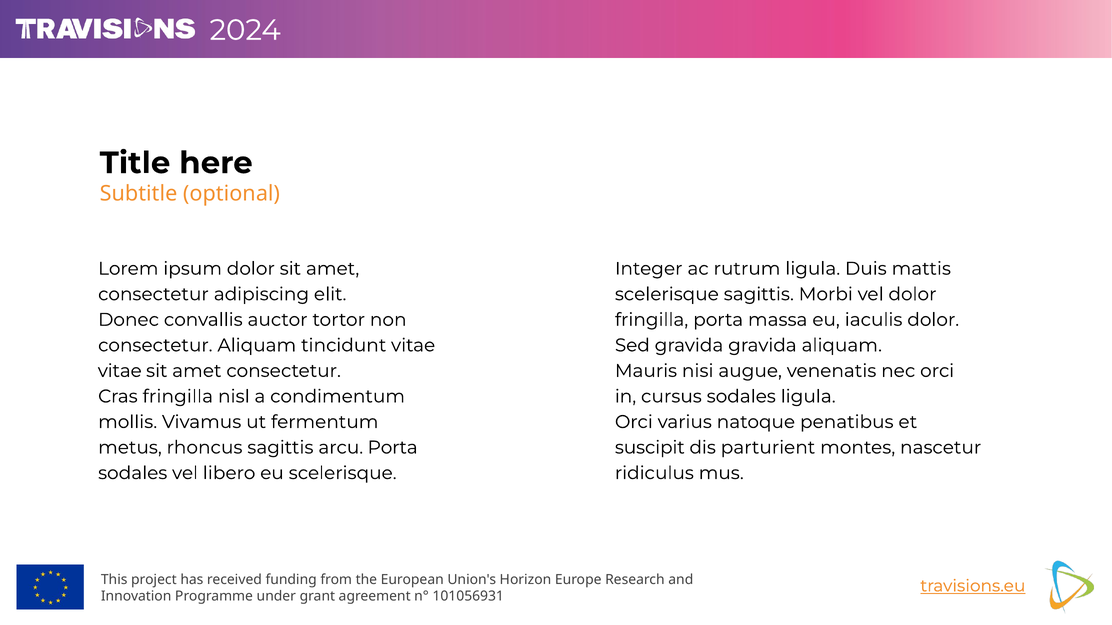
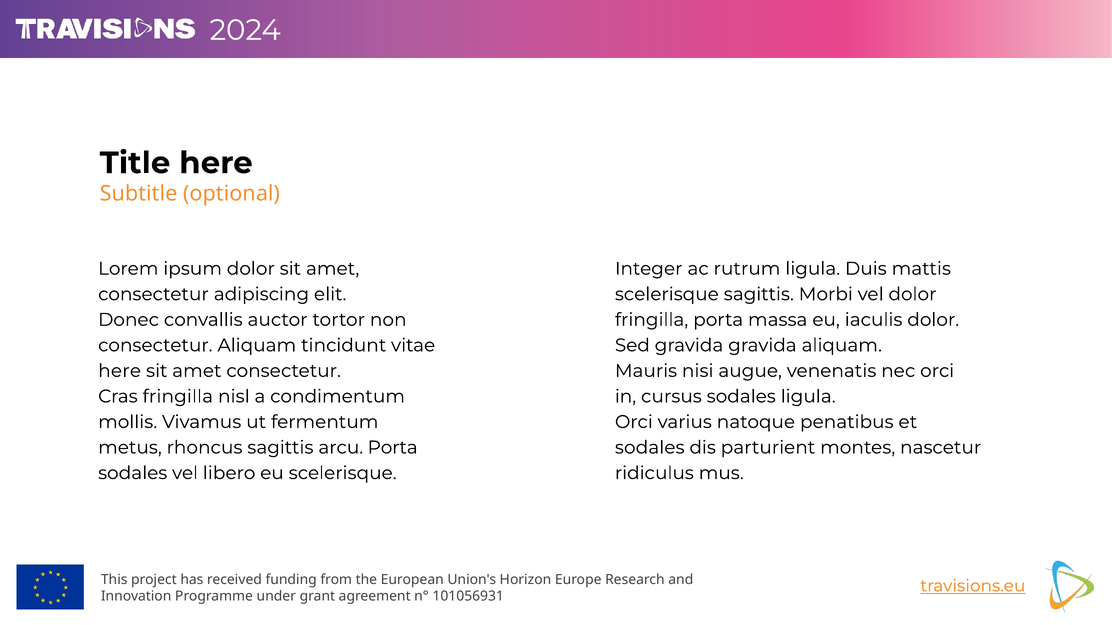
vitae: vitae -> here (120, 371)
suscipit: suscipit -> sodales (650, 448)
